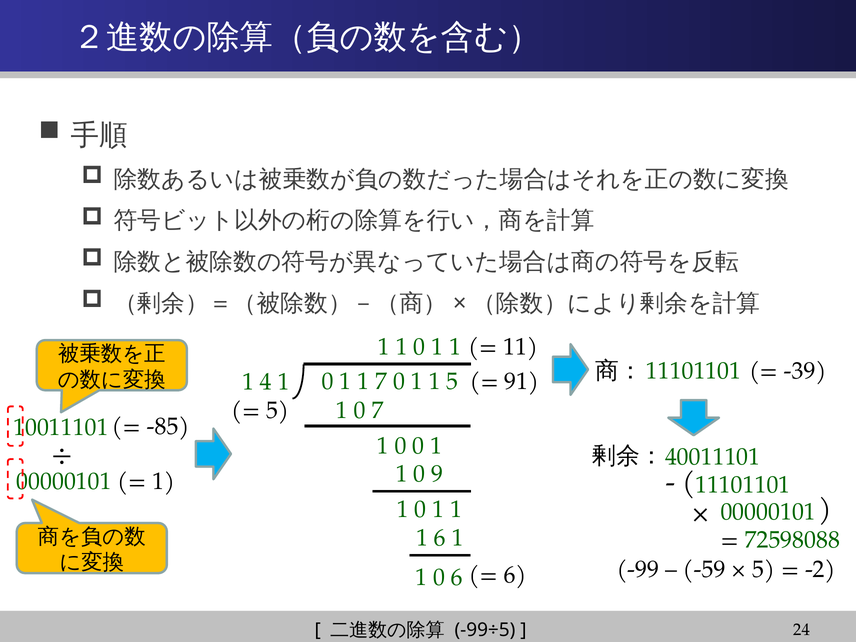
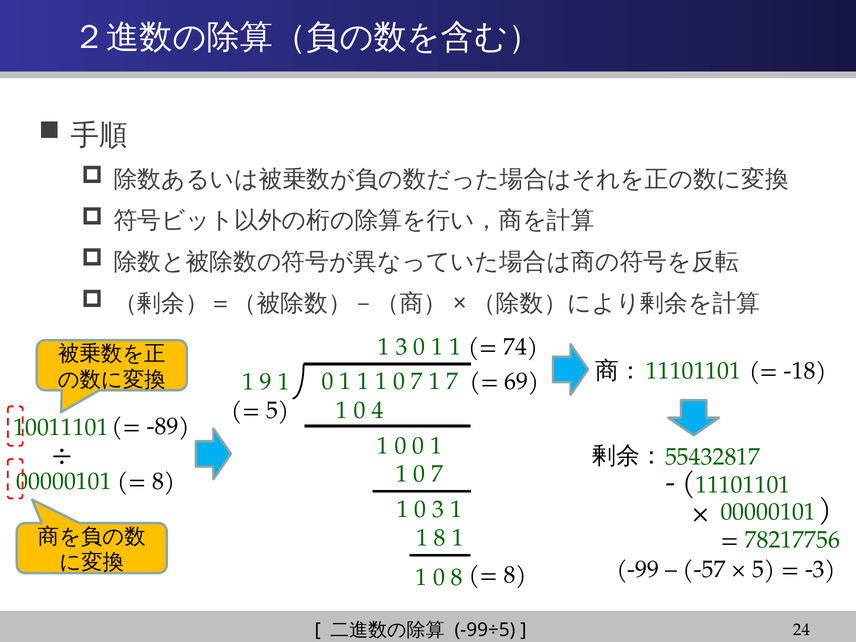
11: 11 -> 74 (521, 347)
1: 1 -> 3 (402, 347)
-39: -39 -> -18 (805, 371)
1 1 7: 7 -> 1 (381, 381)
1: 1 -> 7 (417, 381)
1 5: 5 -> 7 (452, 381)
91: 91 -> 69 (522, 381)
4: 4 -> 9 (266, 382)
0 7: 7 -> 4 (378, 410)
-85: -85 -> -89 (168, 427)
40011101: 40011101 -> 55432817 (713, 457)
9: 9 -> 7 (437, 474)
1: 1 -> 8 (164, 482)
1: 1 -> 3 (438, 509)
1 6: 6 -> 8 (440, 538)
72598088: 72598088 -> 78217756 (792, 540)
-59: -59 -> -57 (704, 569)
-2: -2 -> -3 (820, 569)
0 6: 6 -> 8 (457, 578)
6: 6 -> 8 (515, 575)
